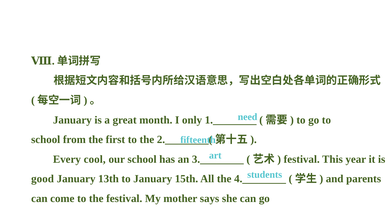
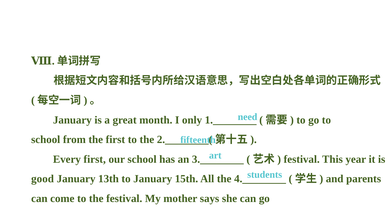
Every cool: cool -> first (95, 159)
